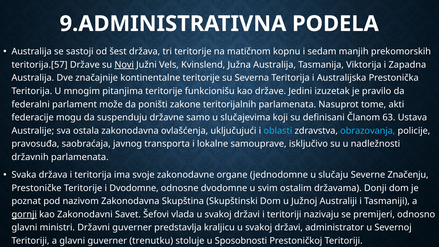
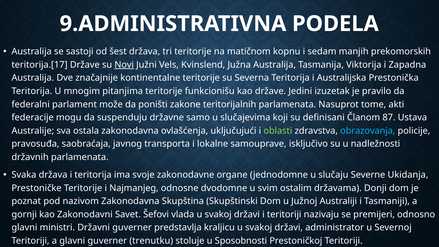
teritorija.[57: teritorija.[57 -> teritorija.[17 (40, 65)
63: 63 -> 87 (389, 118)
oblasti colour: light blue -> light green (278, 131)
Značenju: Značenju -> Ukidanja (408, 175)
i Dvodomne: Dvodomne -> Najmanjeg (134, 188)
gornji underline: present -> none (24, 214)
